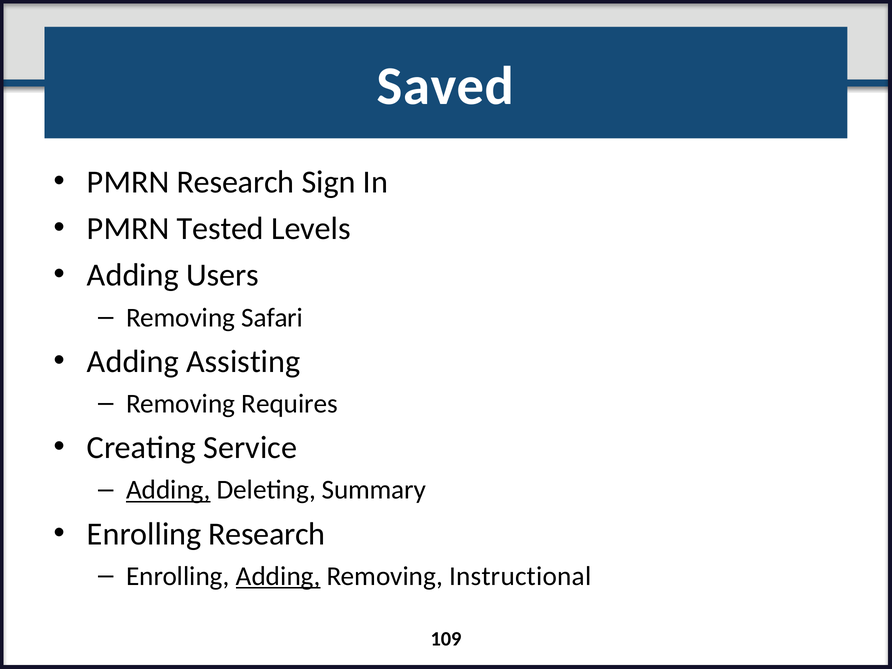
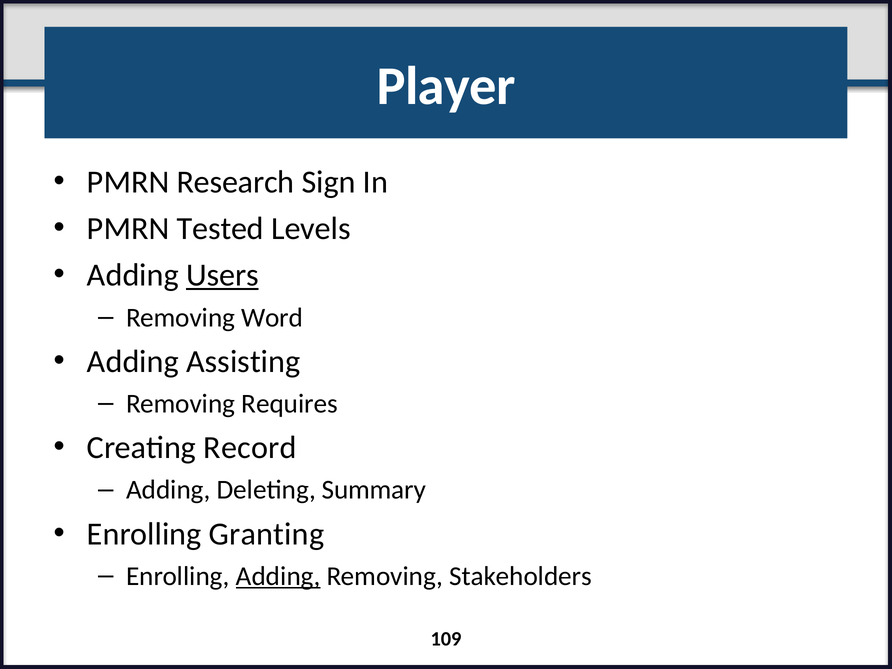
Saved: Saved -> Player (446, 86)
Users underline: none -> present (223, 275)
Safari: Safari -> Word (272, 318)
Service: Service -> Record (250, 448)
Adding underline: present -> none (168, 490)
Enrolling Research: Research -> Granting (267, 534)
Instructional: Instructional -> Stakeholders (520, 576)
